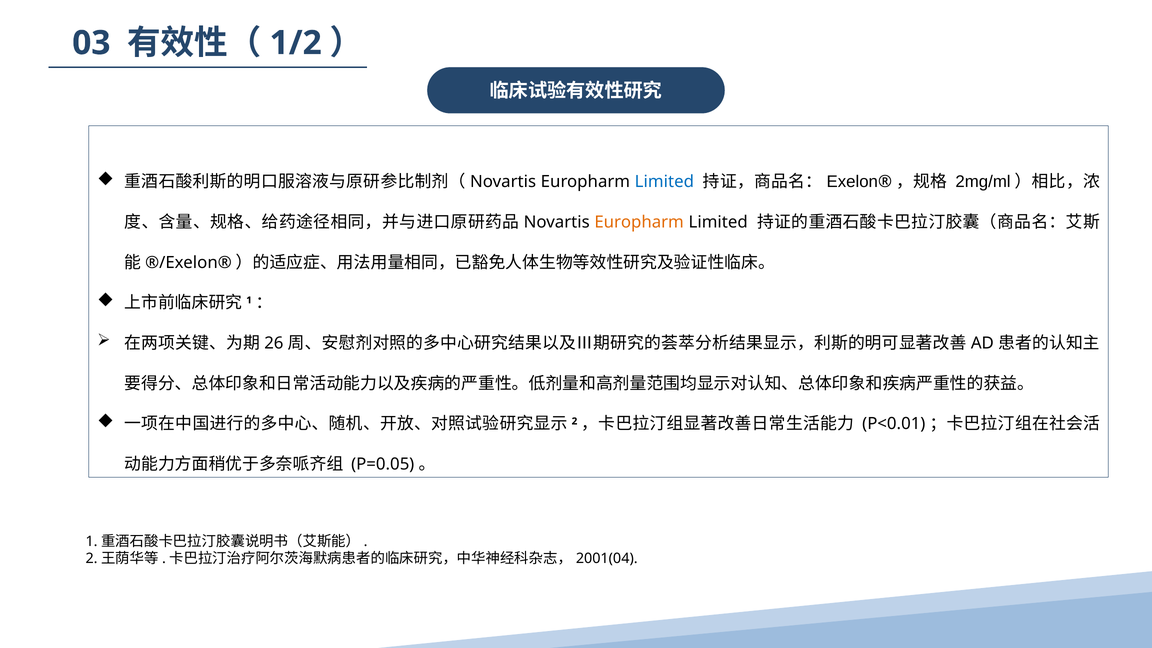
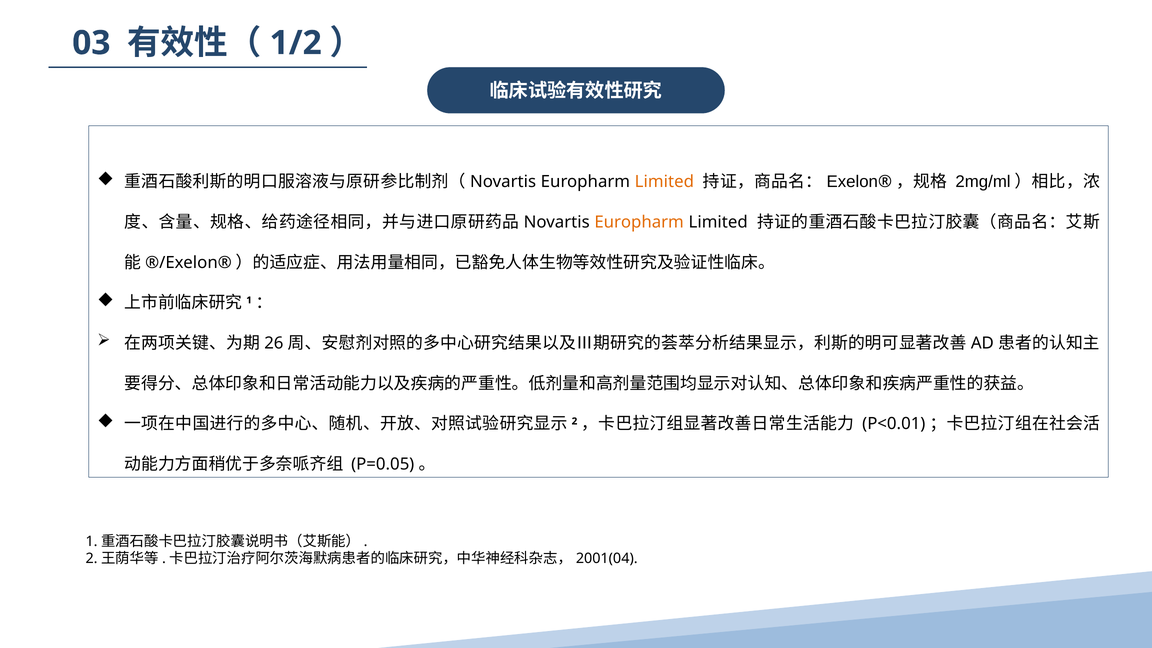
Limited colour: blue -> orange (664, 182)
